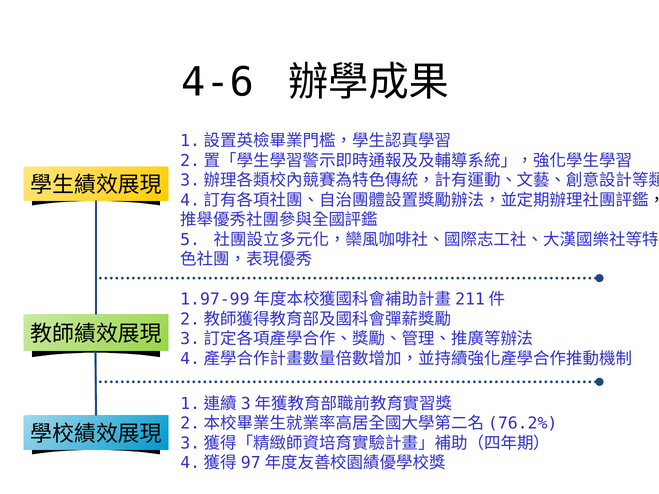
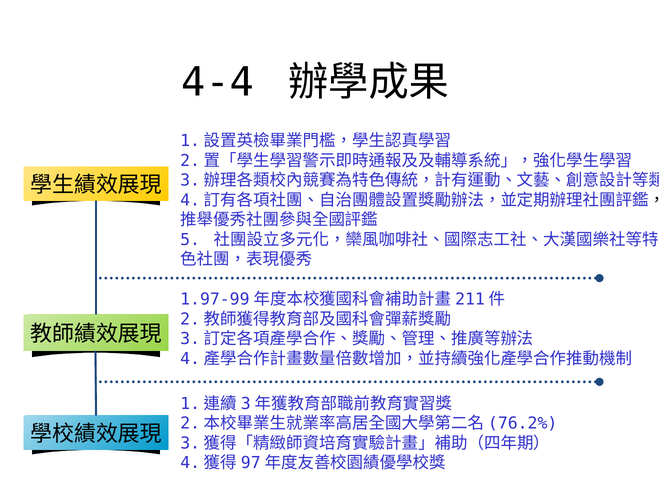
4-6: 4-6 -> 4-4 (218, 82)
